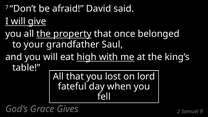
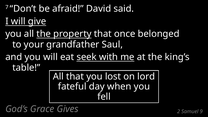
high: high -> seek (87, 57)
